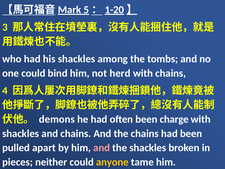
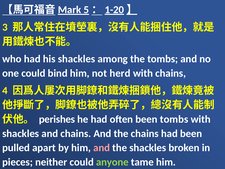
demons: demons -> perishes (57, 119)
been charge: charge -> tombs (174, 119)
anyone colour: yellow -> light green (112, 162)
